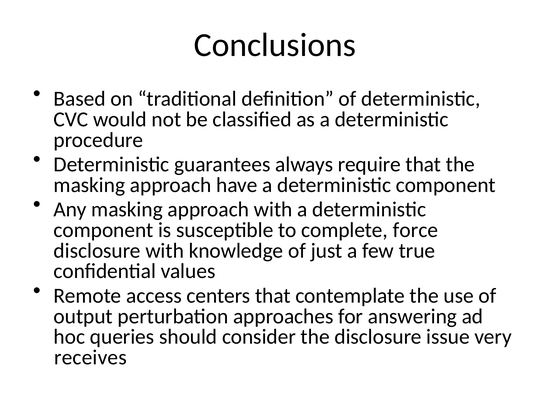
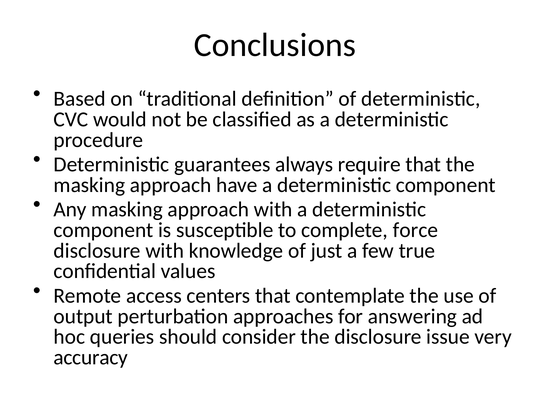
receives: receives -> accuracy (91, 357)
